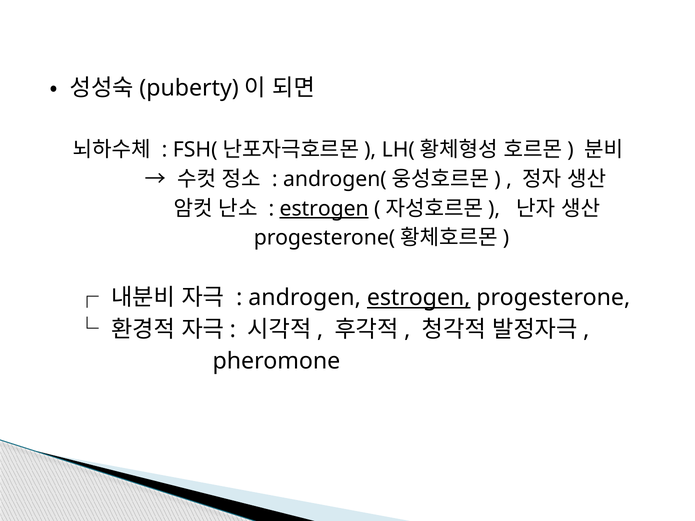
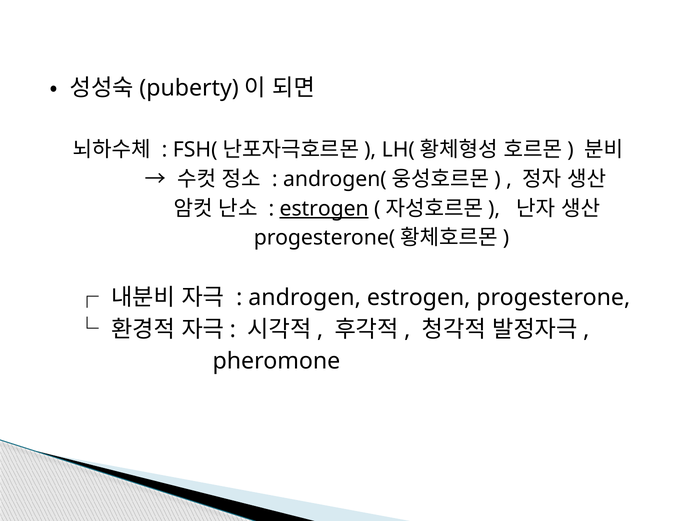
estrogen underline: present -> none (419, 298)
